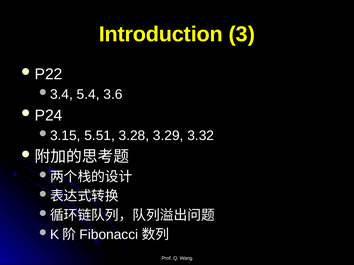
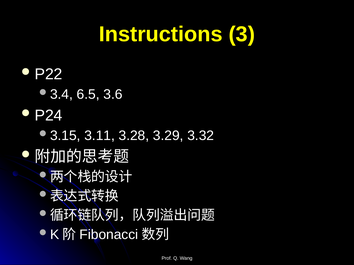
Introduction: Introduction -> Instructions (161, 34)
5.4: 5.4 -> 6.5 (88, 95)
5.51: 5.51 -> 3.11 (100, 136)
